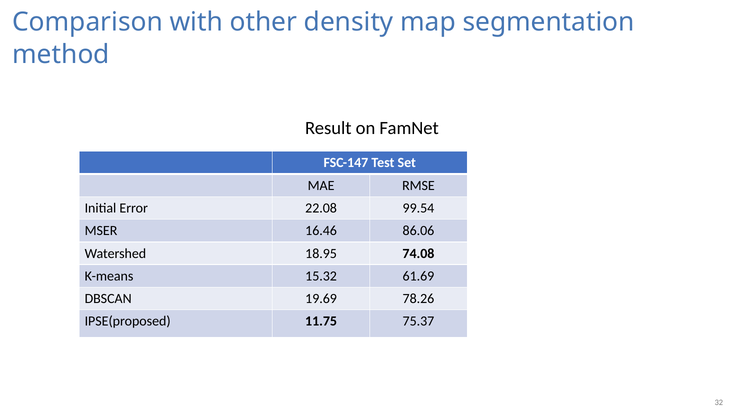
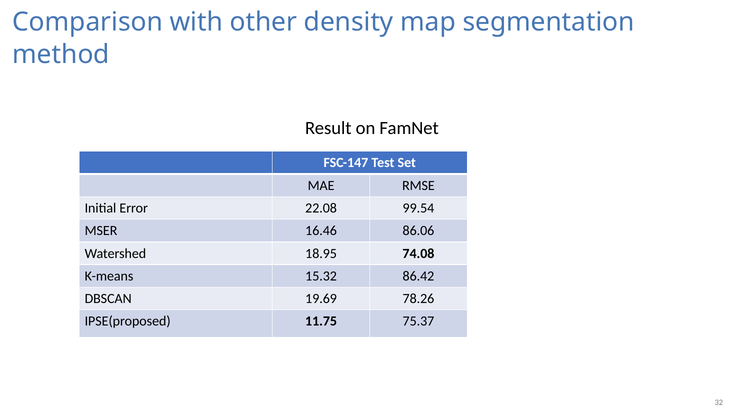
61.69: 61.69 -> 86.42 (418, 276)
